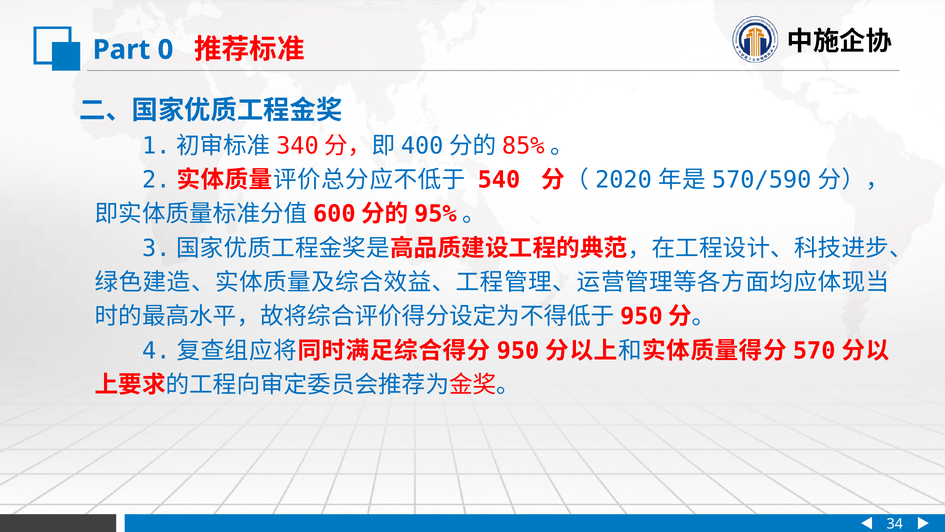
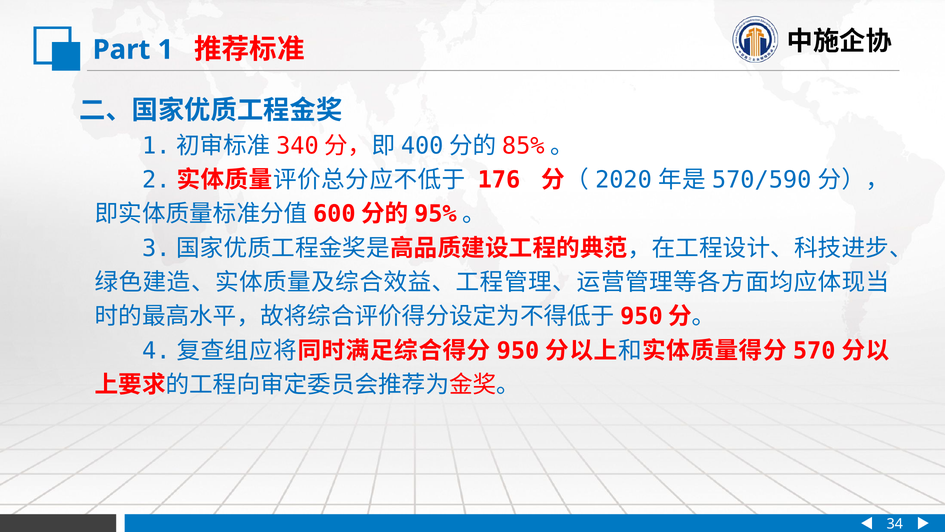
0: 0 -> 1 (165, 50)
540: 540 -> 176 (499, 180)
